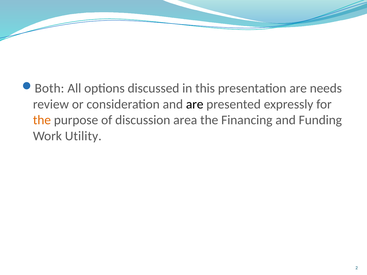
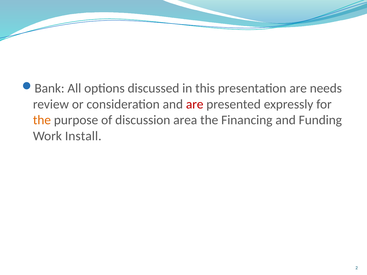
Both: Both -> Bank (50, 88)
are colour: black -> red (195, 104)
Utility: Utility -> Install (83, 136)
